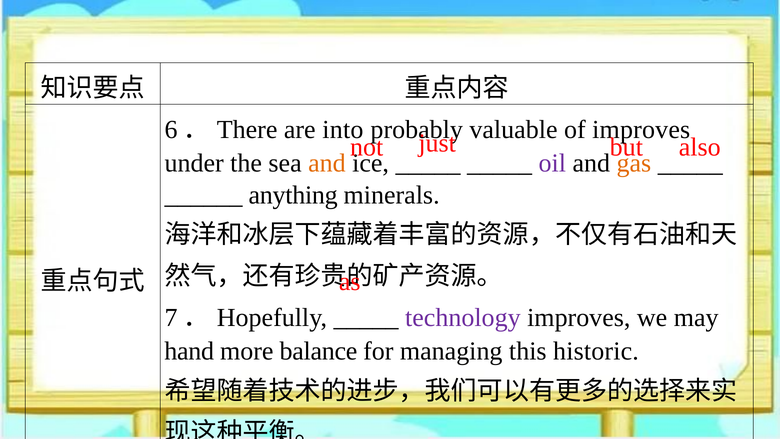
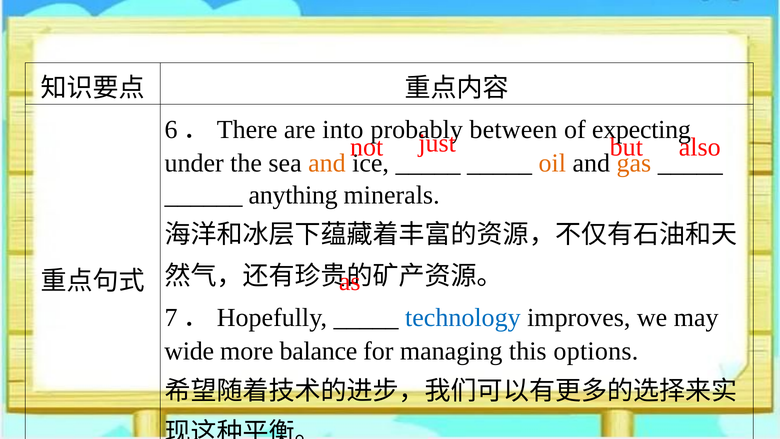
valuable: valuable -> between (513, 130)
of improves: improves -> expecting (641, 130)
oil colour: purple -> orange (552, 163)
technology colour: purple -> blue (463, 318)
hand: hand -> wide (189, 351)
historic: historic -> options (596, 351)
